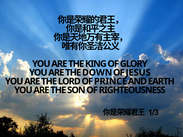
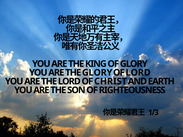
THE DOWN: DOWN -> GLORY (97, 73)
OF JESUS: JESUS -> LORD (138, 73)
PRINCE: PRINCE -> CHRIST (111, 81)
